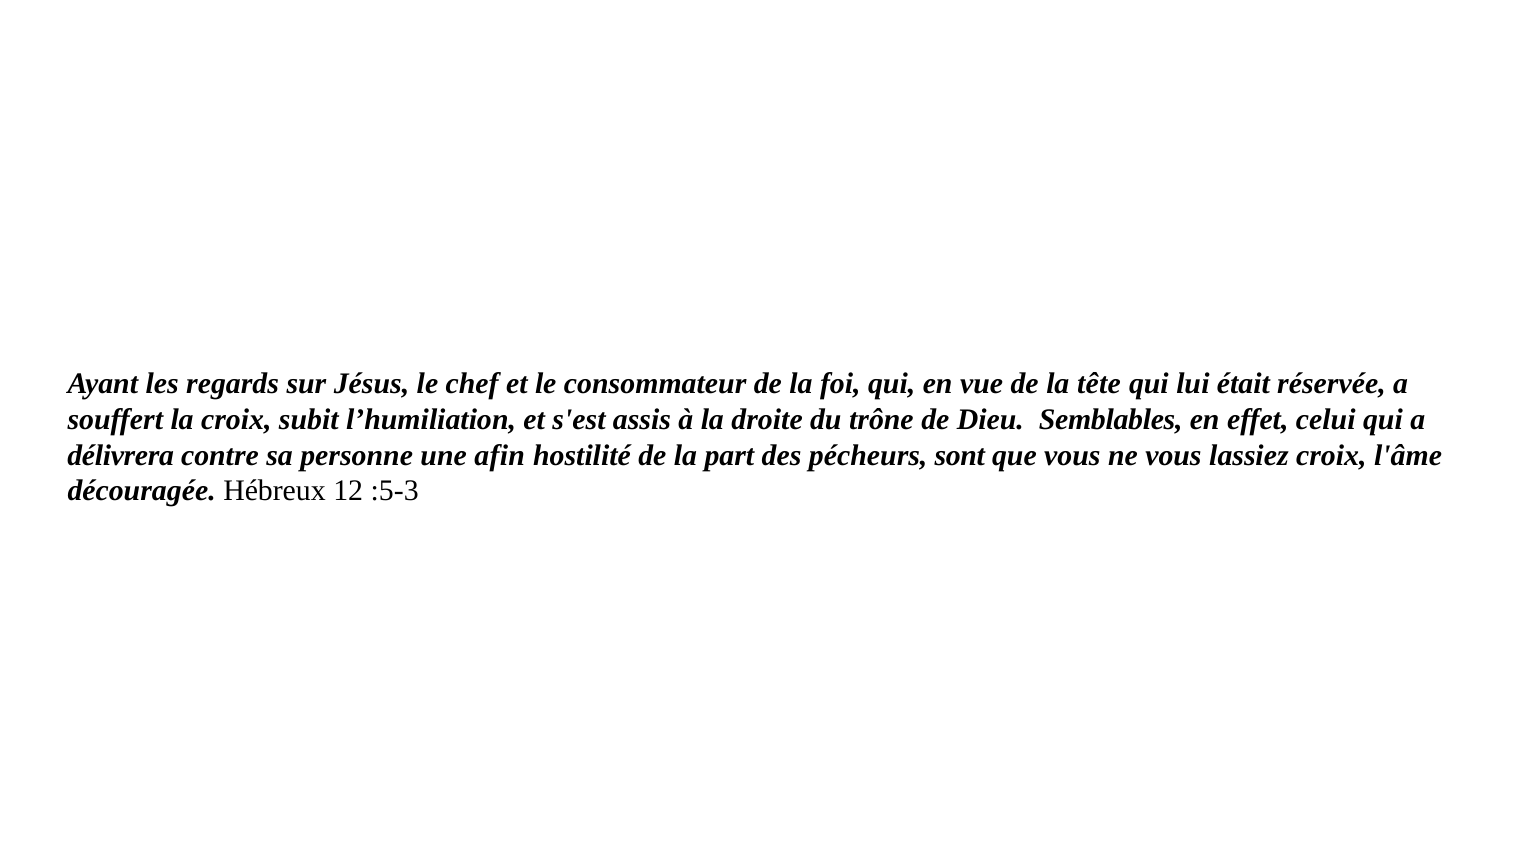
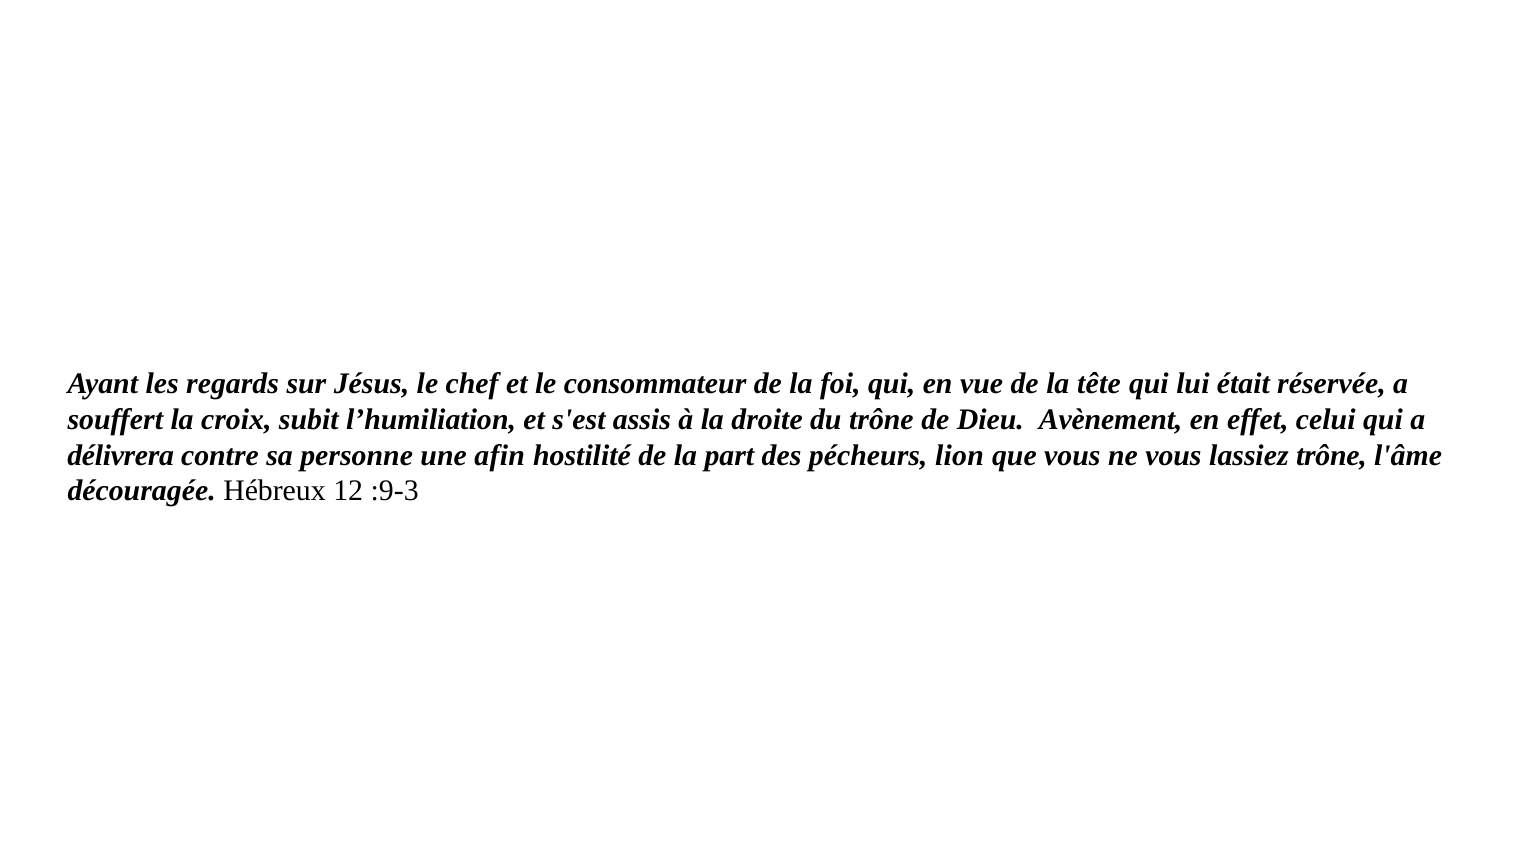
Semblables: Semblables -> Avènement (1111, 419)
sont: sont -> lion (959, 455)
lassiez croix: croix -> trône (1331, 455)
:5-3: :5-3 -> :9-3 (395, 491)
